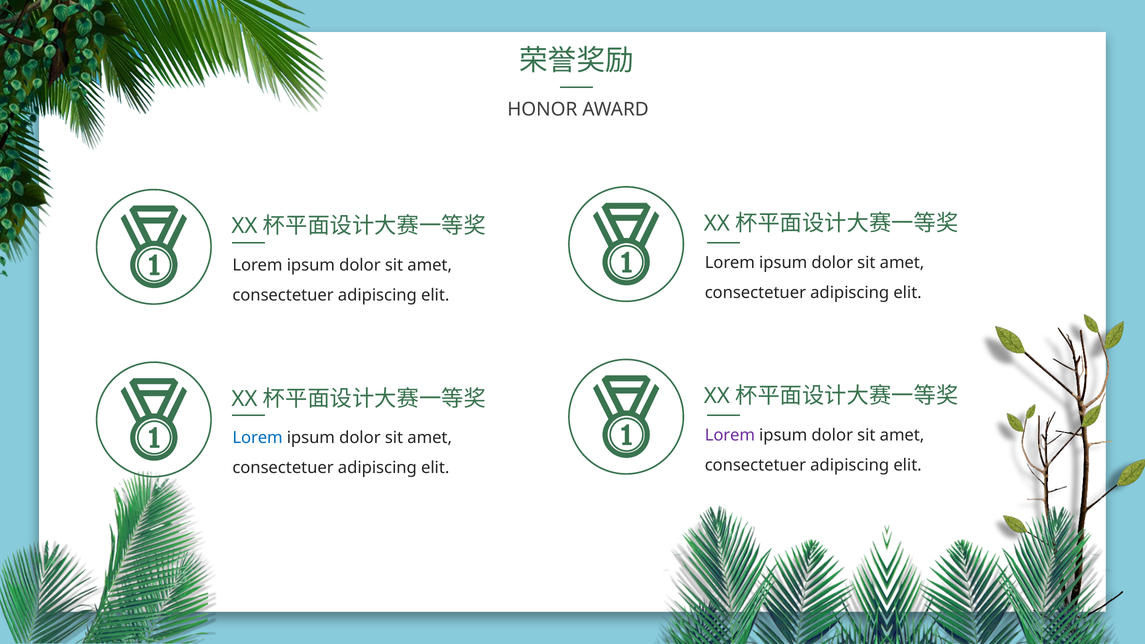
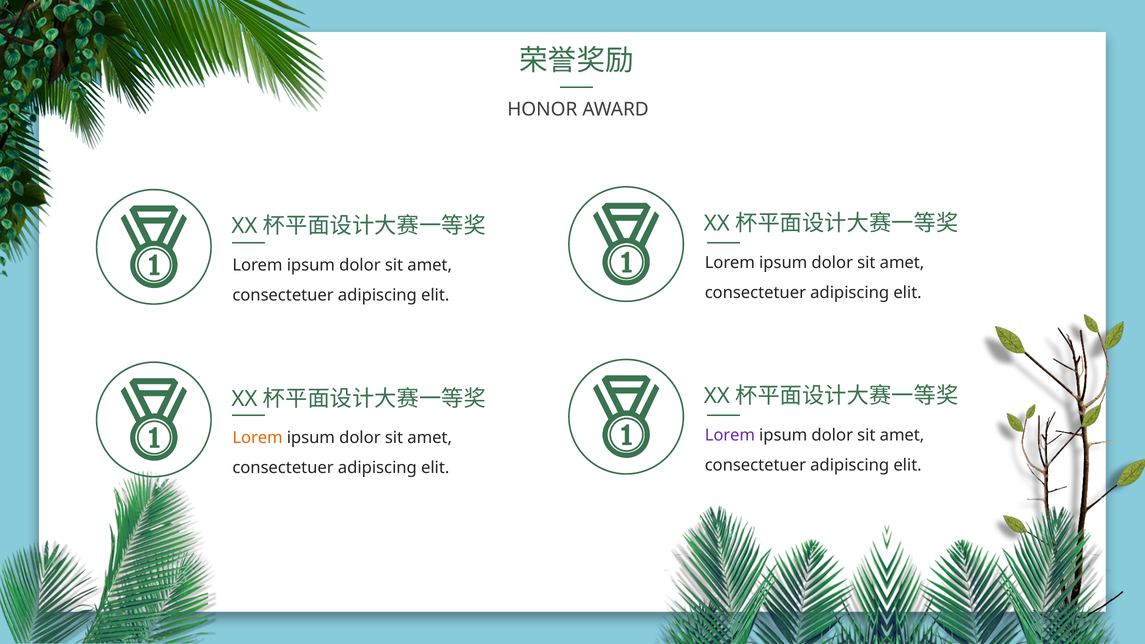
Lorem colour: blue -> orange (258, 438)
